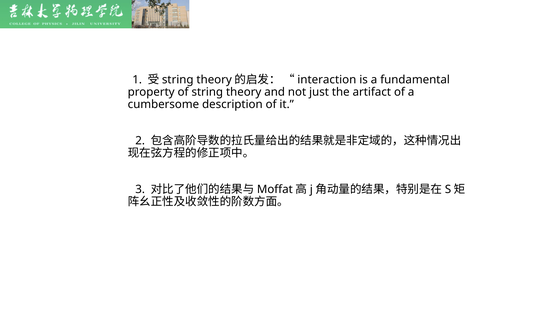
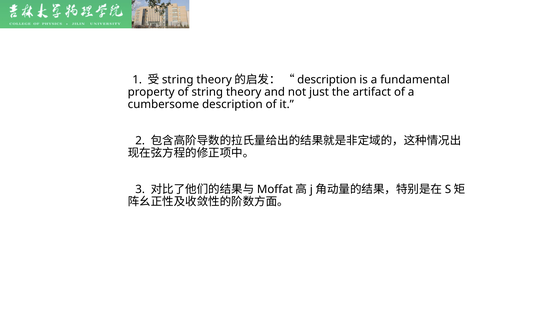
interaction: interaction -> description (327, 80)
